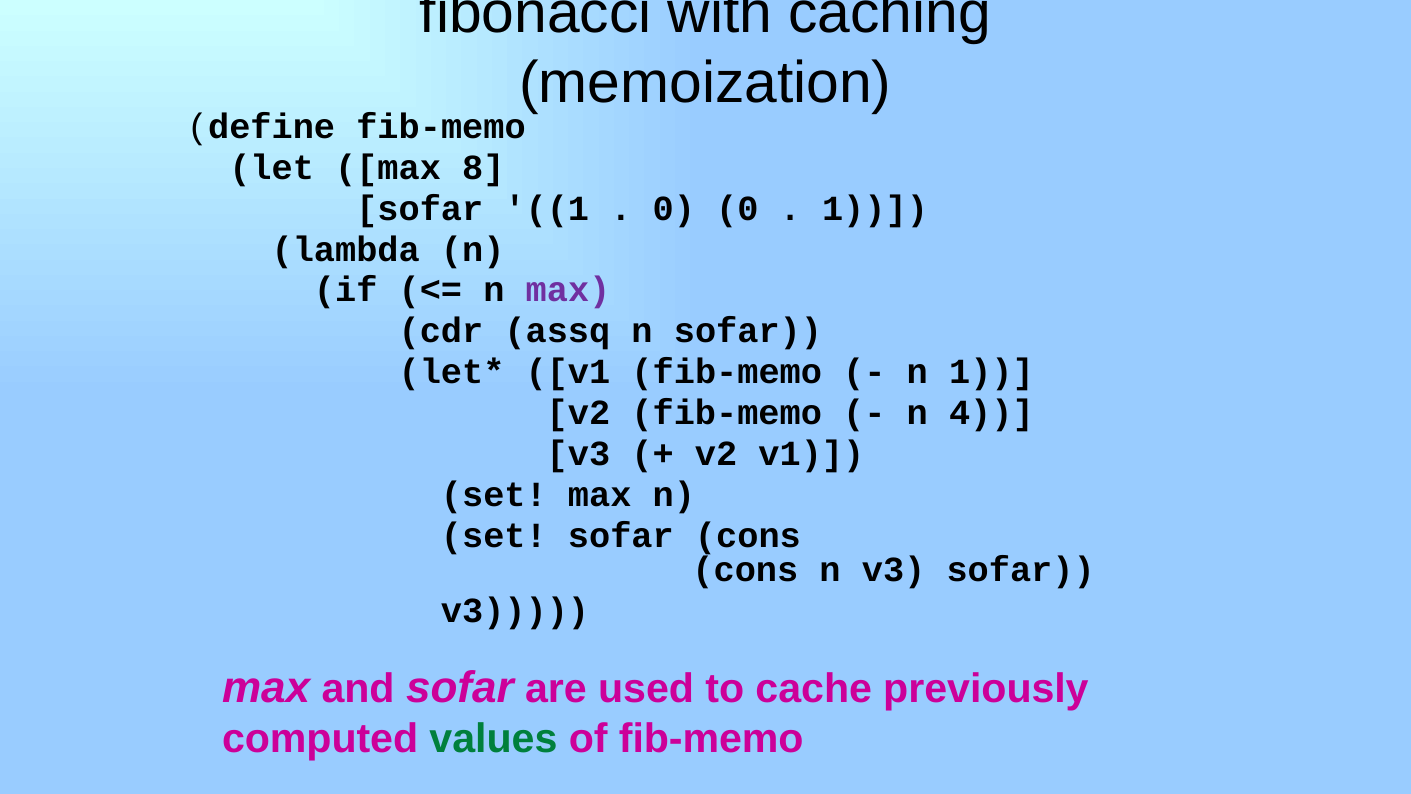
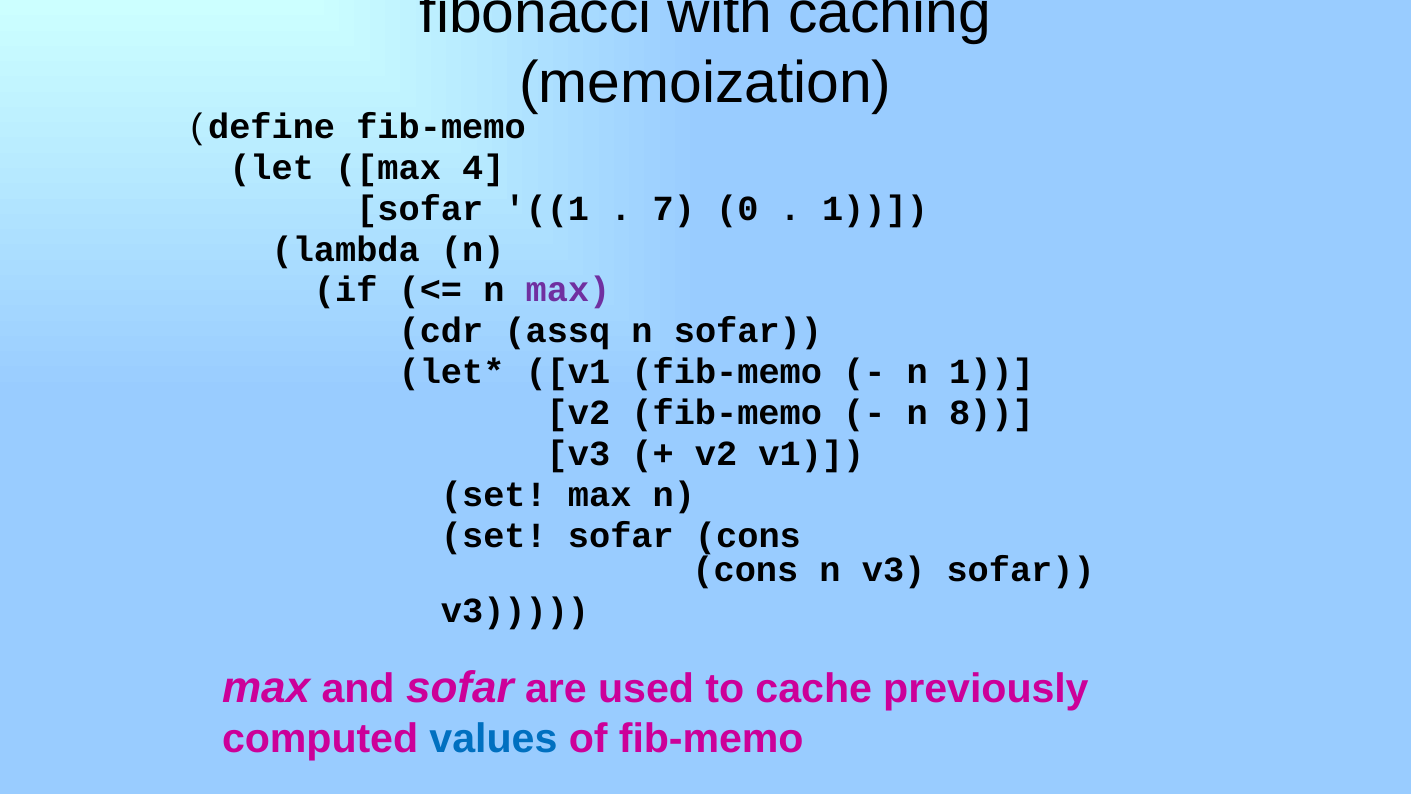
8: 8 -> 4 (483, 167)
0: 0 -> 7 (674, 208)
4: 4 -> 8 (991, 413)
values colour: green -> blue (493, 738)
